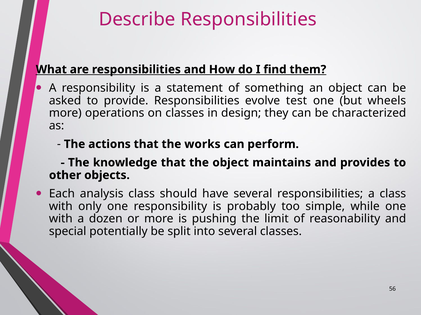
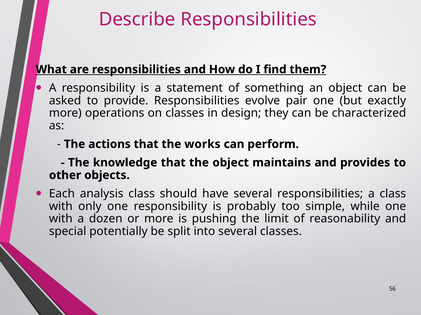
test: test -> pair (297, 101)
wheels: wheels -> exactly (387, 101)
